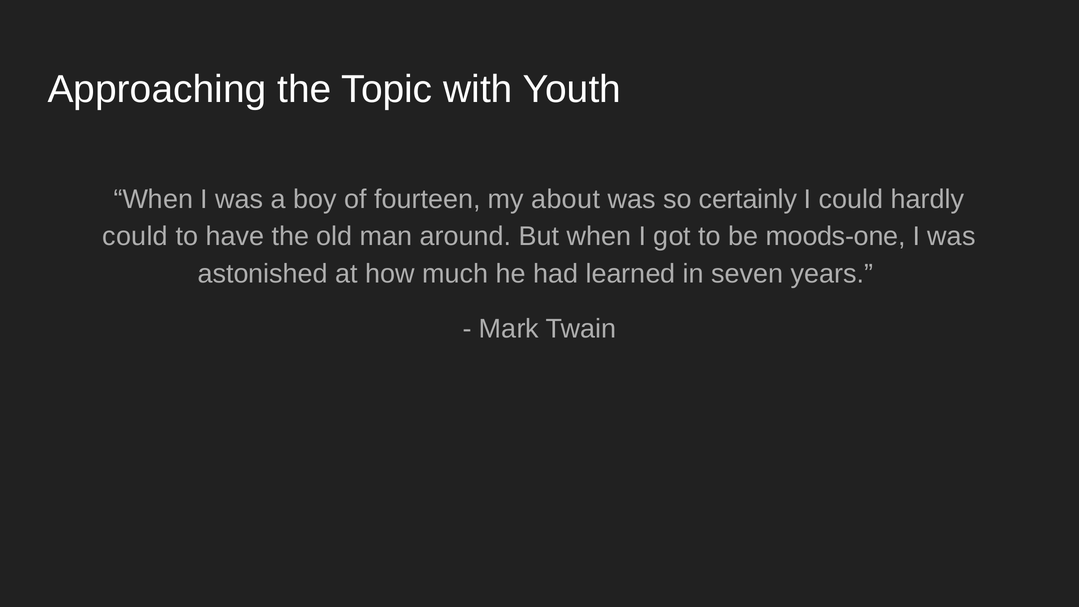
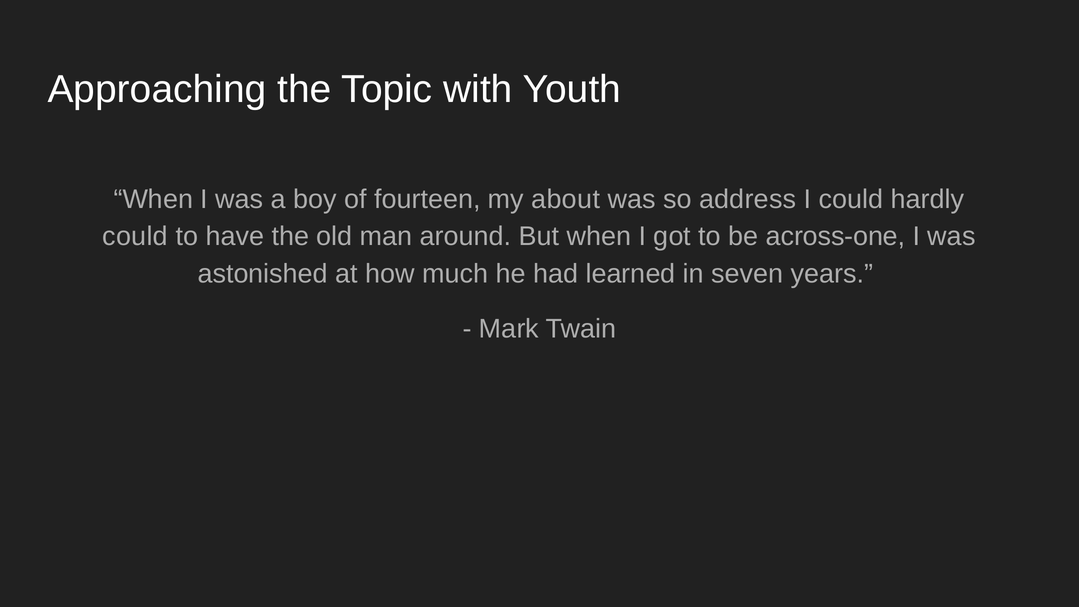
certainly: certainly -> address (748, 199)
moods-one: moods-one -> across-one (836, 237)
